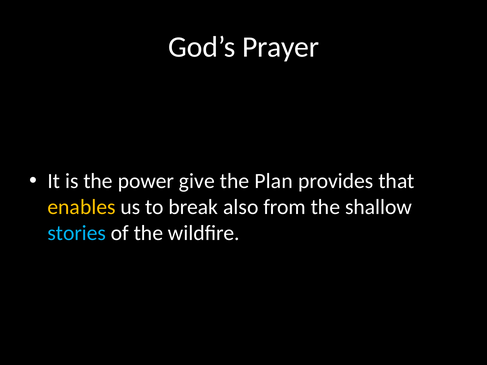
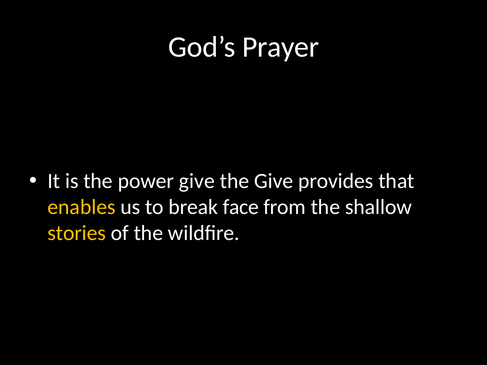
the Plan: Plan -> Give (274, 181)
also: also -> face (241, 207)
stories colour: light blue -> yellow (77, 233)
